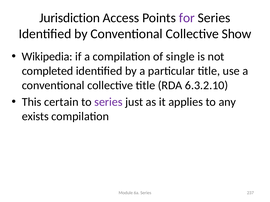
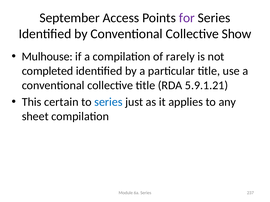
Jurisdiction: Jurisdiction -> September (70, 18)
Wikipedia: Wikipedia -> Mulhouse (47, 57)
single: single -> rarely (180, 57)
6.3.2.10: 6.3.2.10 -> 5.9.1.21 (207, 85)
series colour: purple -> blue (108, 102)
exists: exists -> sheet (35, 117)
